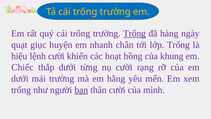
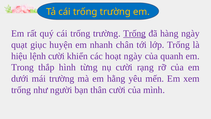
hoạt hồng: hồng -> ngày (133, 56)
khung: khung -> quanh (172, 56)
Chiếc: Chiếc -> Trong (23, 67)
thắp dưới: dưới -> hình (67, 67)
bạn underline: present -> none (81, 90)
